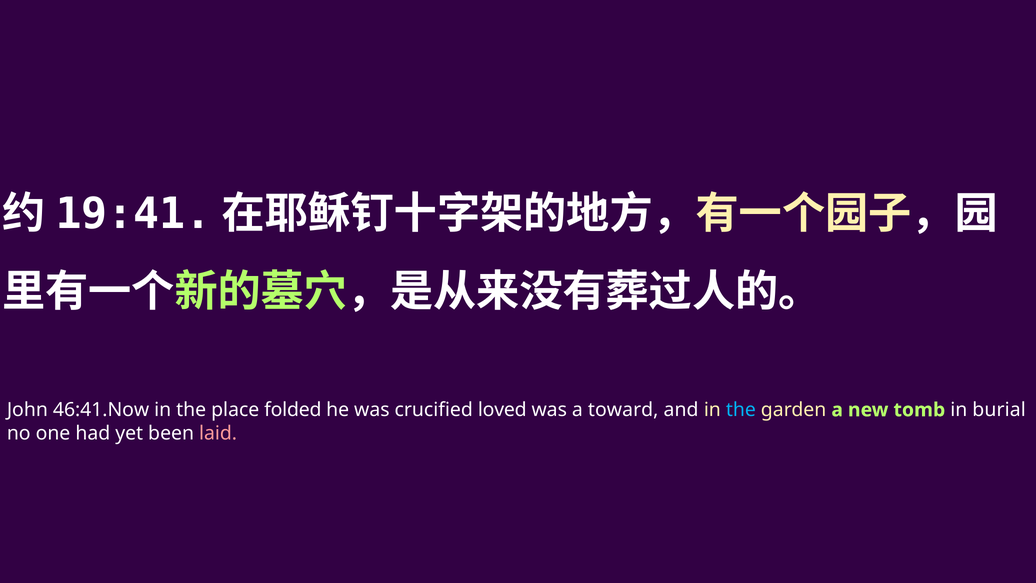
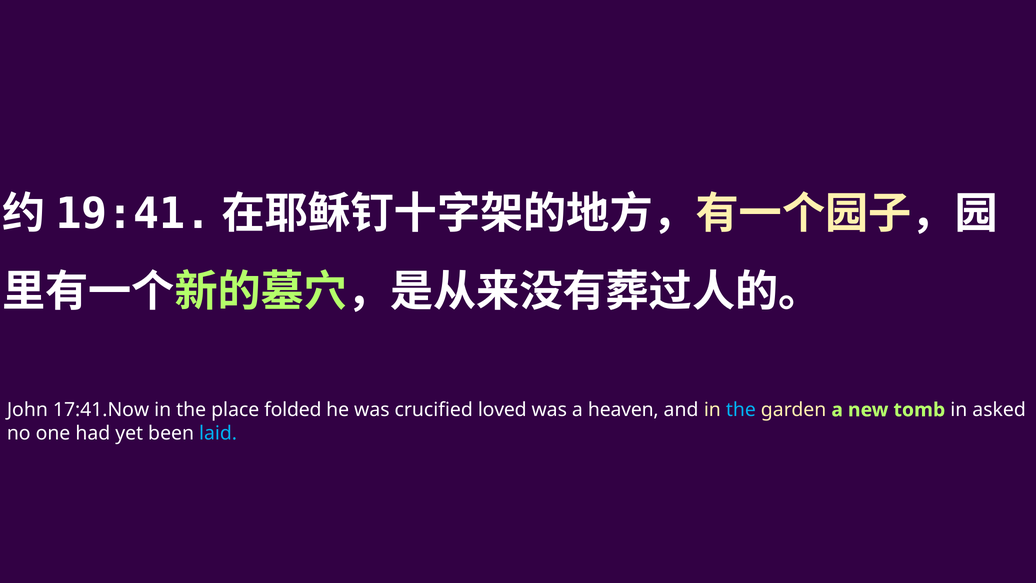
46:41.Now: 46:41.Now -> 17:41.Now (101, 410)
toward: toward -> heaven (623, 410)
burial: burial -> asked (999, 410)
laid colour: pink -> light blue (218, 433)
